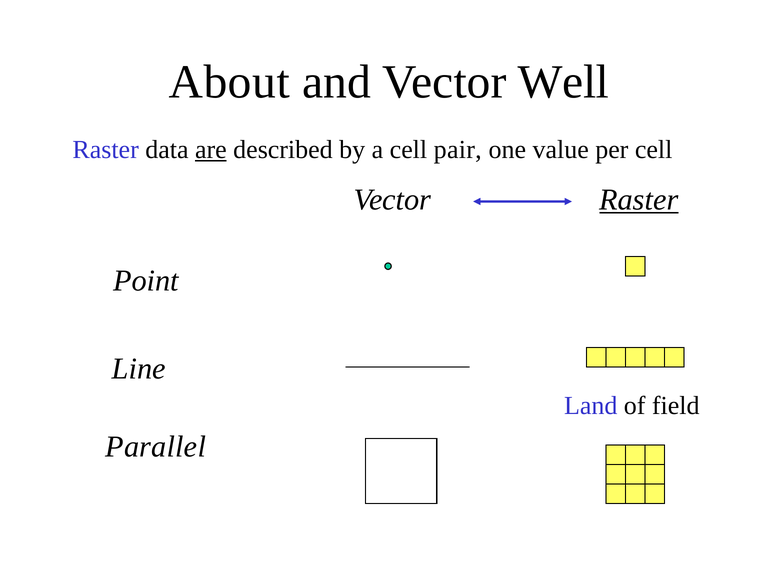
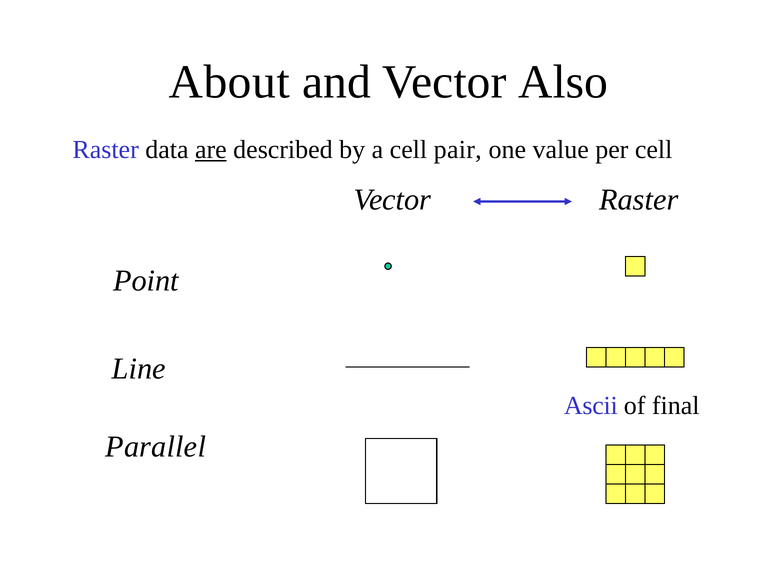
Well: Well -> Also (563, 82)
Raster underline: present -> none (639, 200)
Land: Land -> Ascii (591, 406)
field: field -> final (676, 406)
